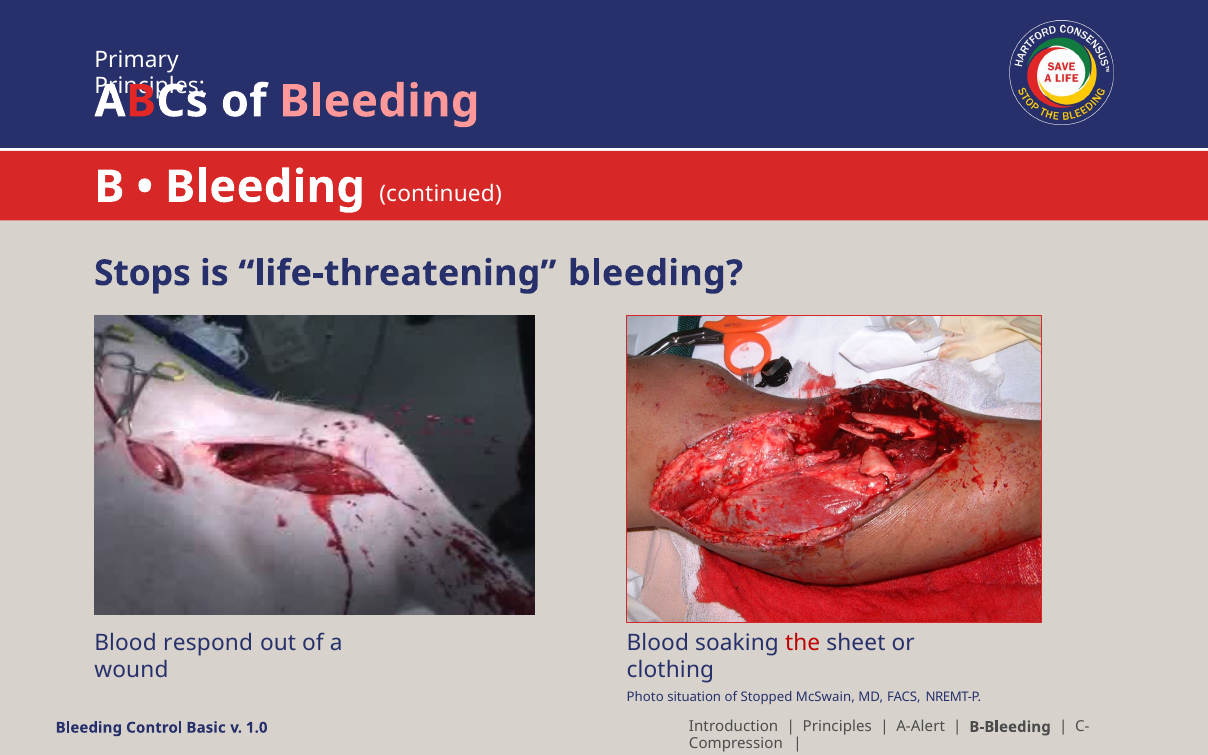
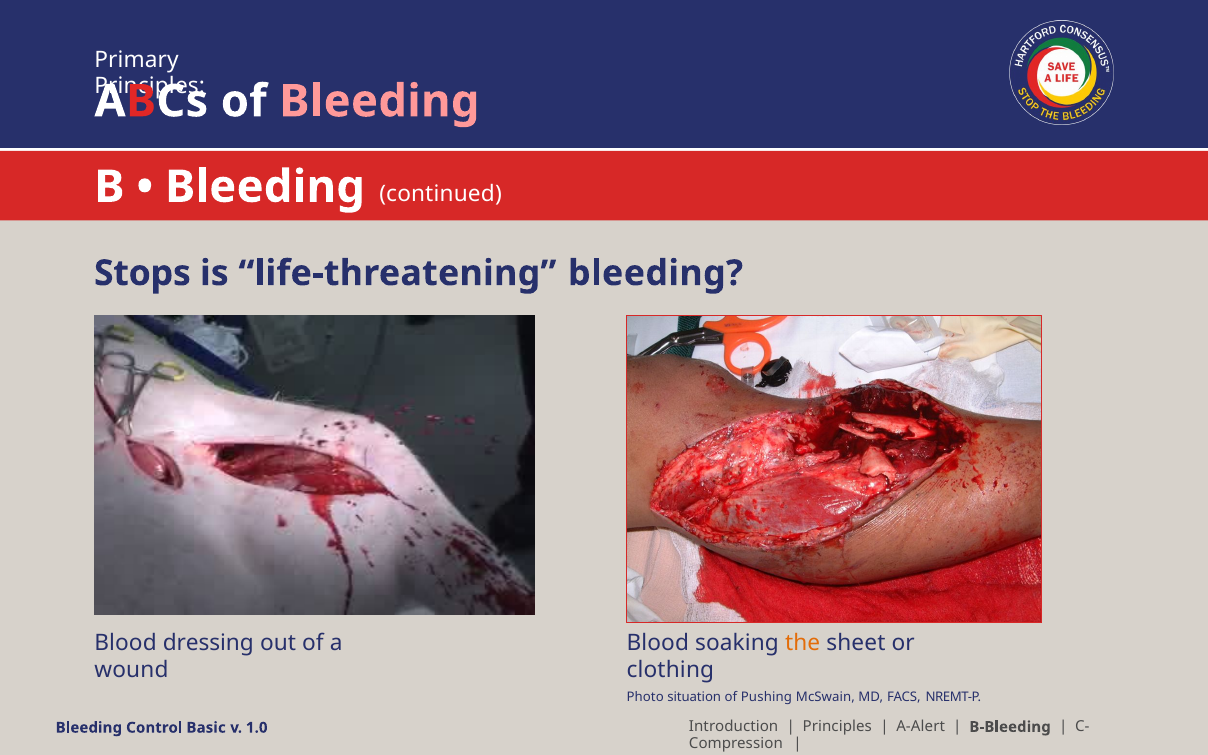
respond: respond -> dressing (208, 643)
the colour: red -> orange (803, 643)
Stopped: Stopped -> Pushing (766, 698)
